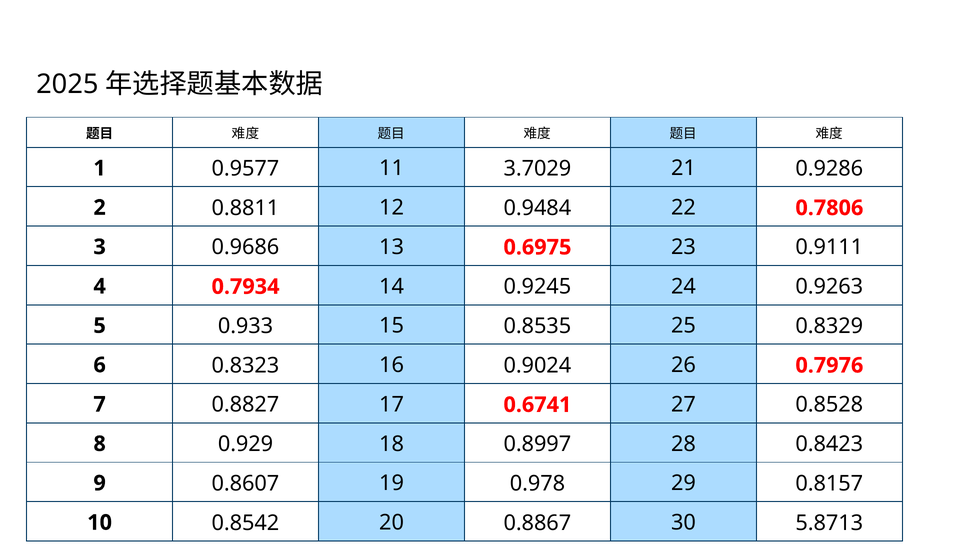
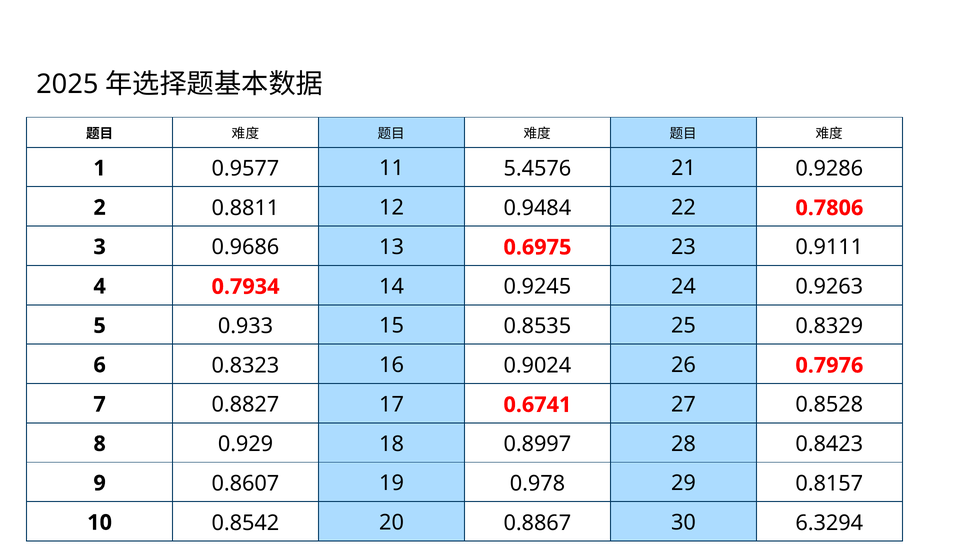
3.7029: 3.7029 -> 5.4576 (537, 168)
5.8713: 5.8713 -> 6.3294 (829, 523)
